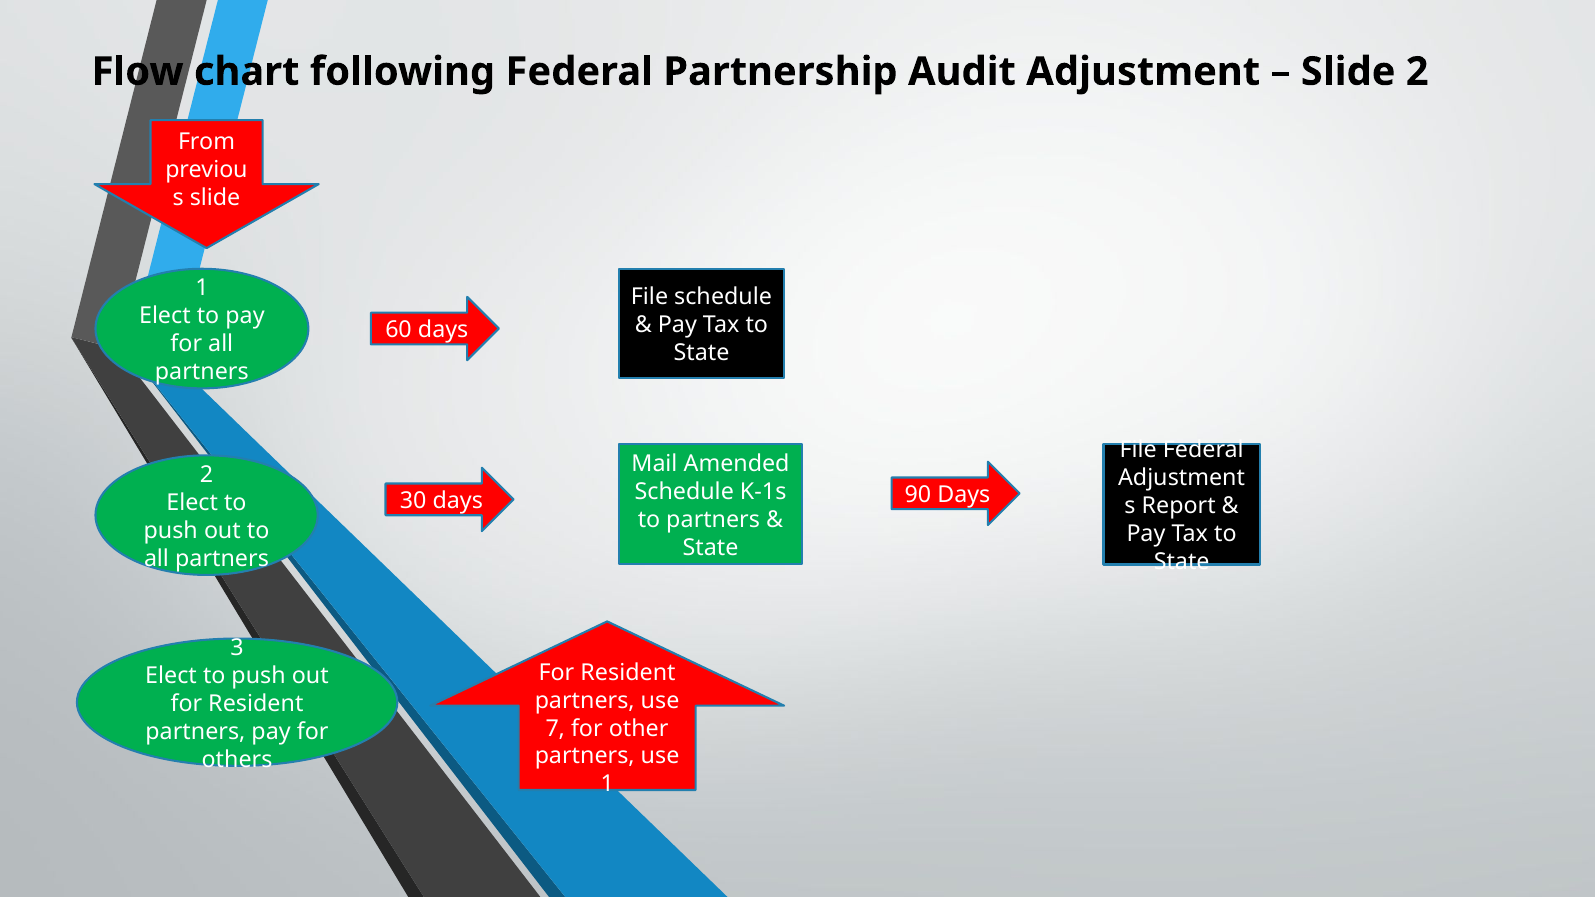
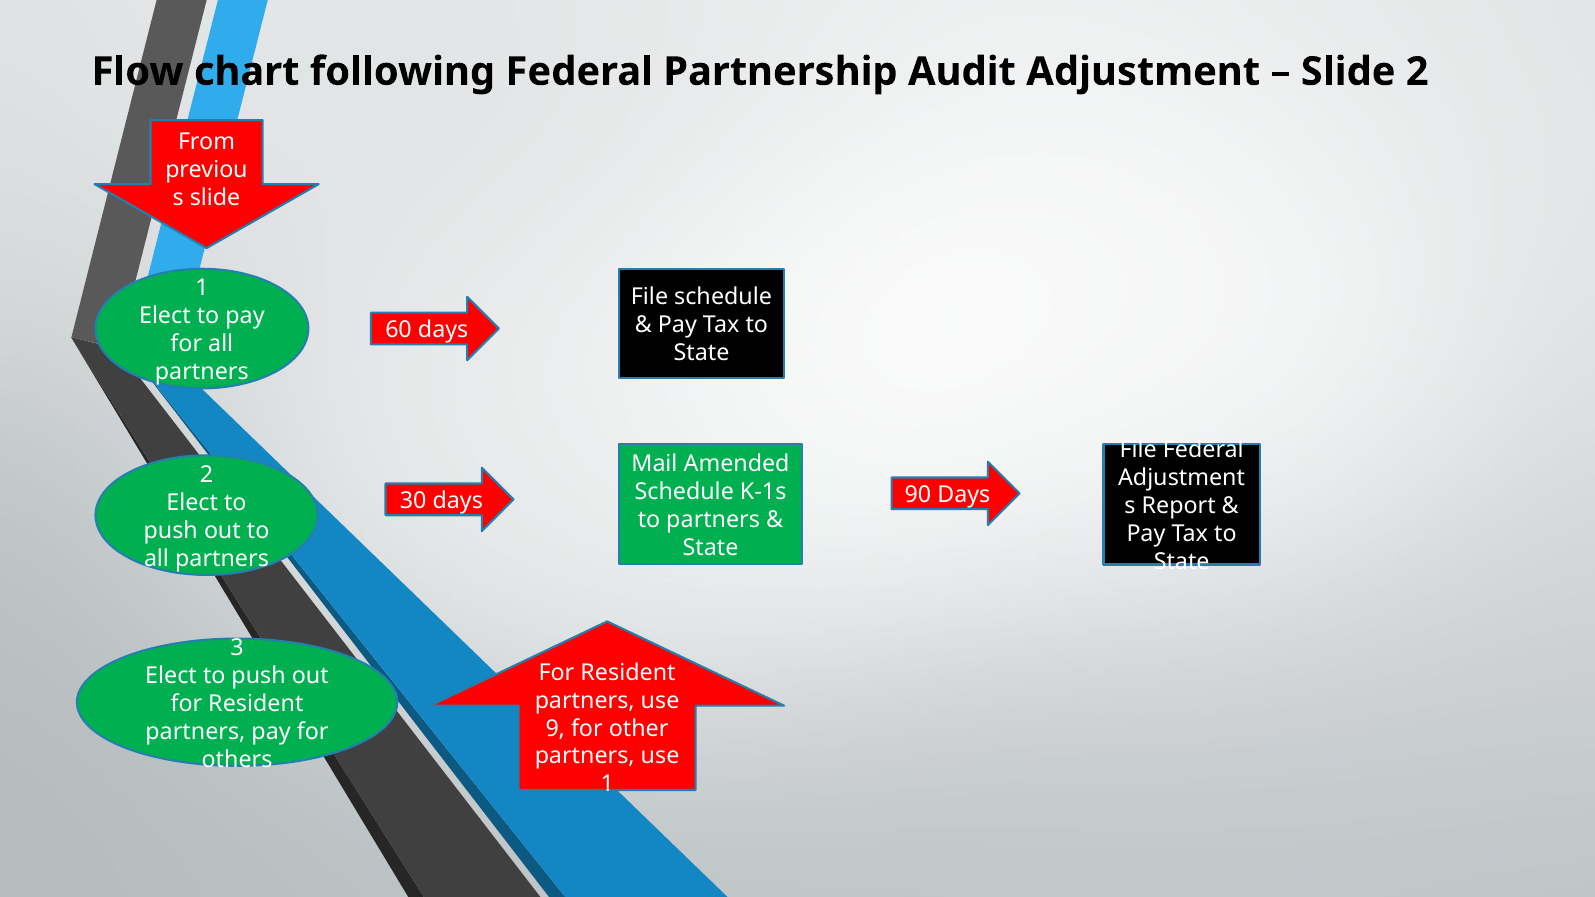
7: 7 -> 9 (555, 729)
